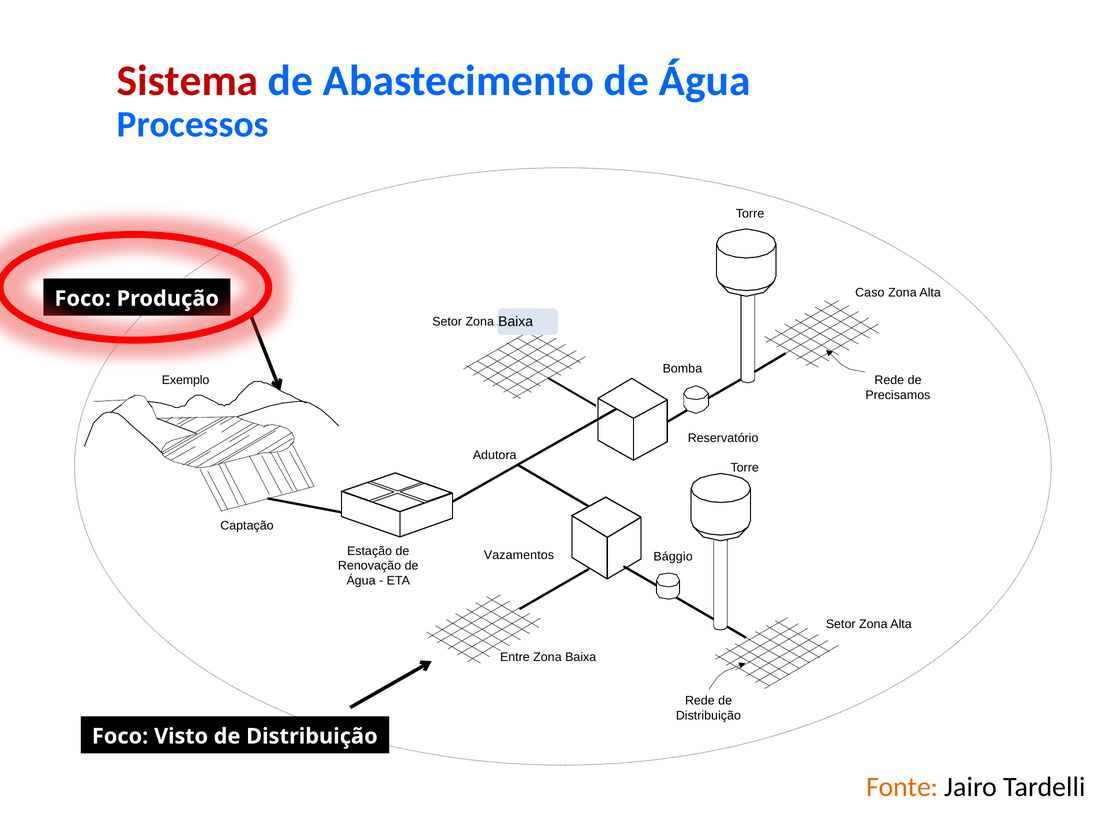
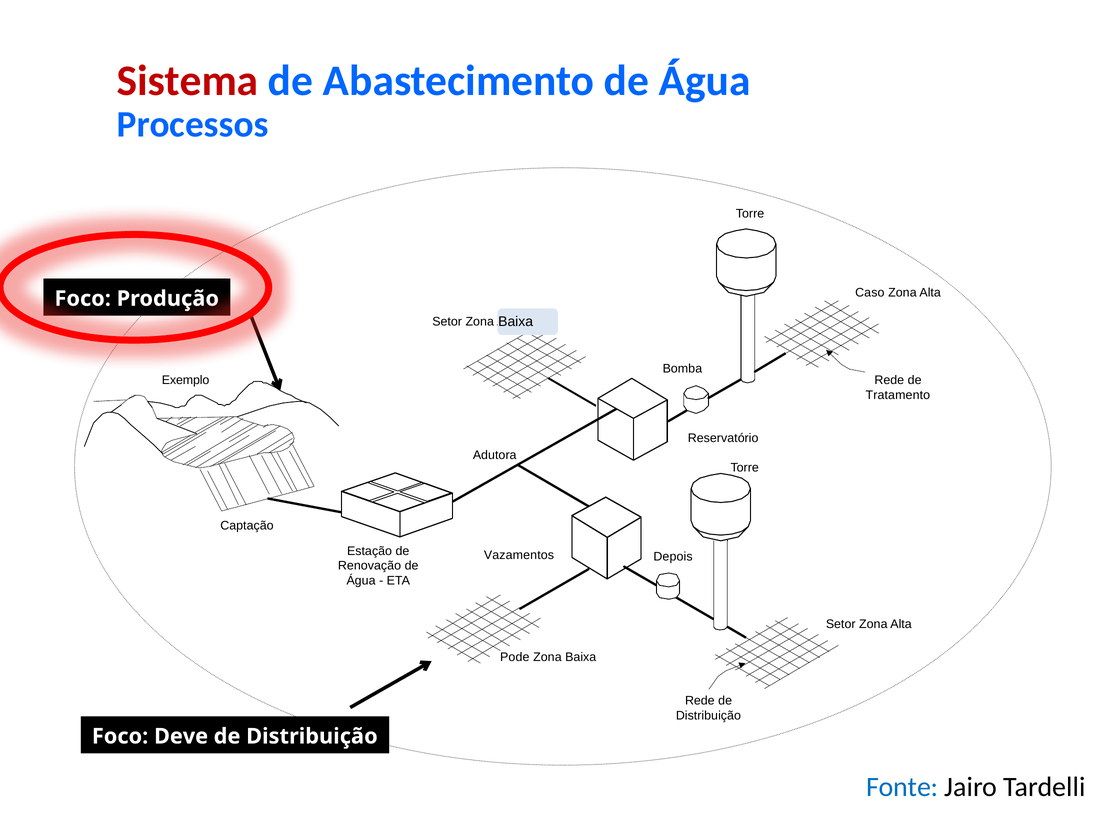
Precisamos: Precisamos -> Tratamento (898, 395)
Bággio: Bággio -> Depois (673, 557)
Entre: Entre -> Pode (515, 657)
Visto: Visto -> Deve (181, 737)
Fonte colour: orange -> blue (902, 788)
